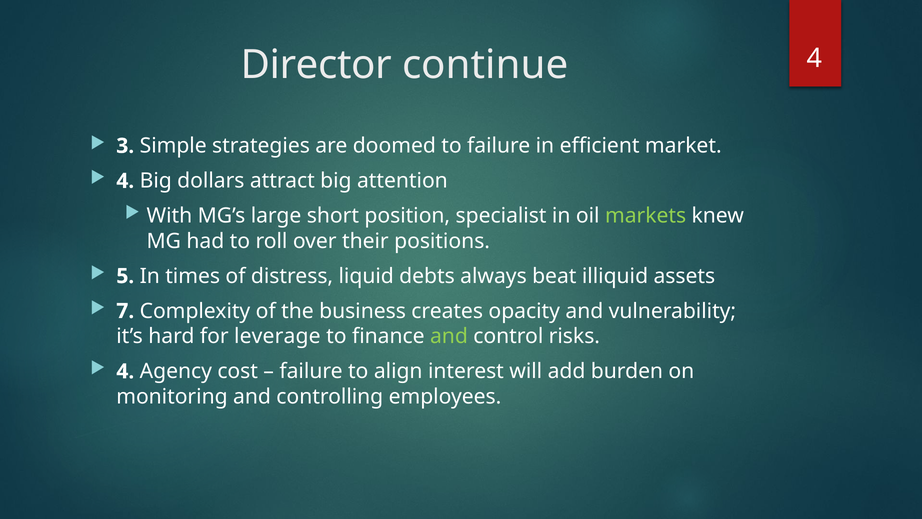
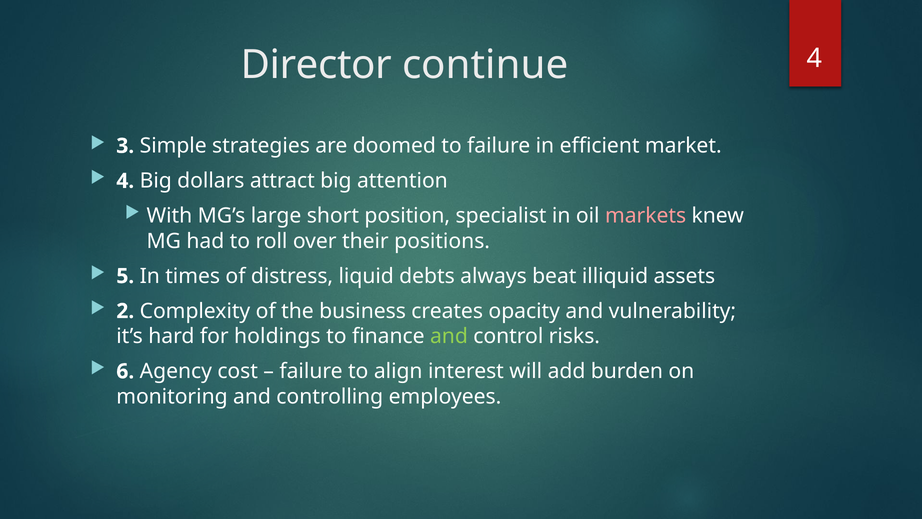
markets colour: light green -> pink (646, 216)
7: 7 -> 2 (125, 311)
leverage: leverage -> holdings (277, 336)
4: 4 -> 6 (125, 371)
